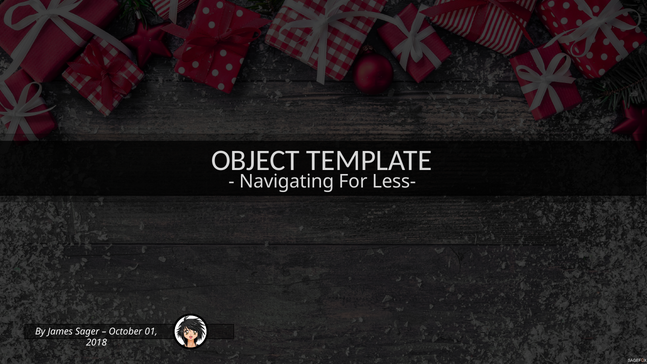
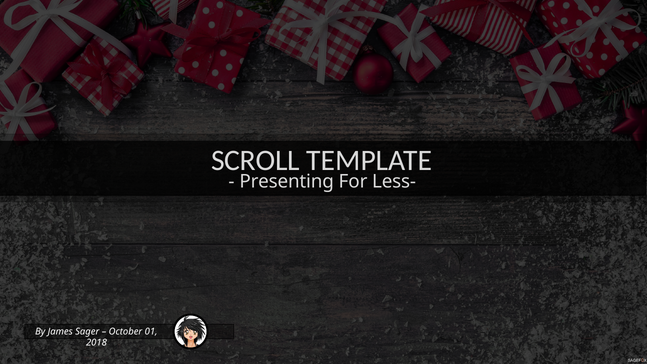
OBJECT: OBJECT -> SCROLL (255, 160)
Navigating: Navigating -> Presenting (287, 182)
